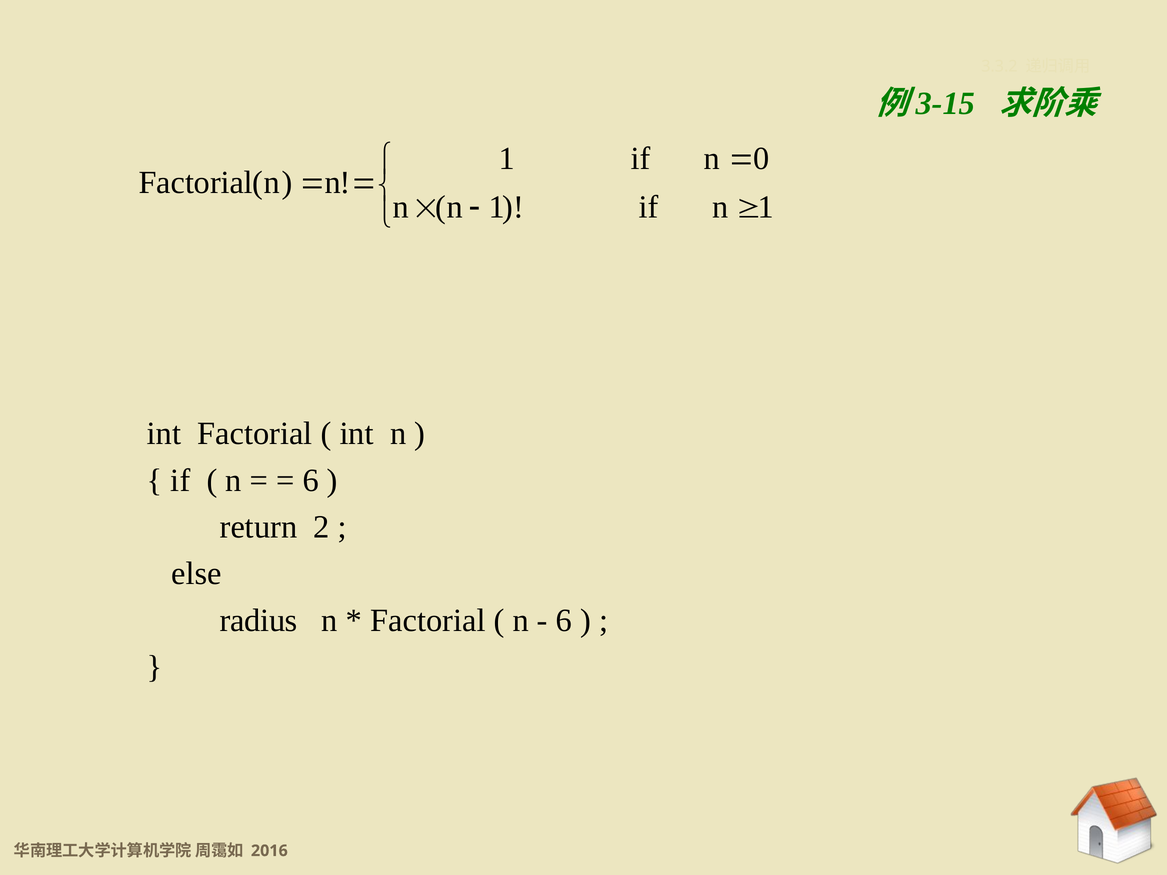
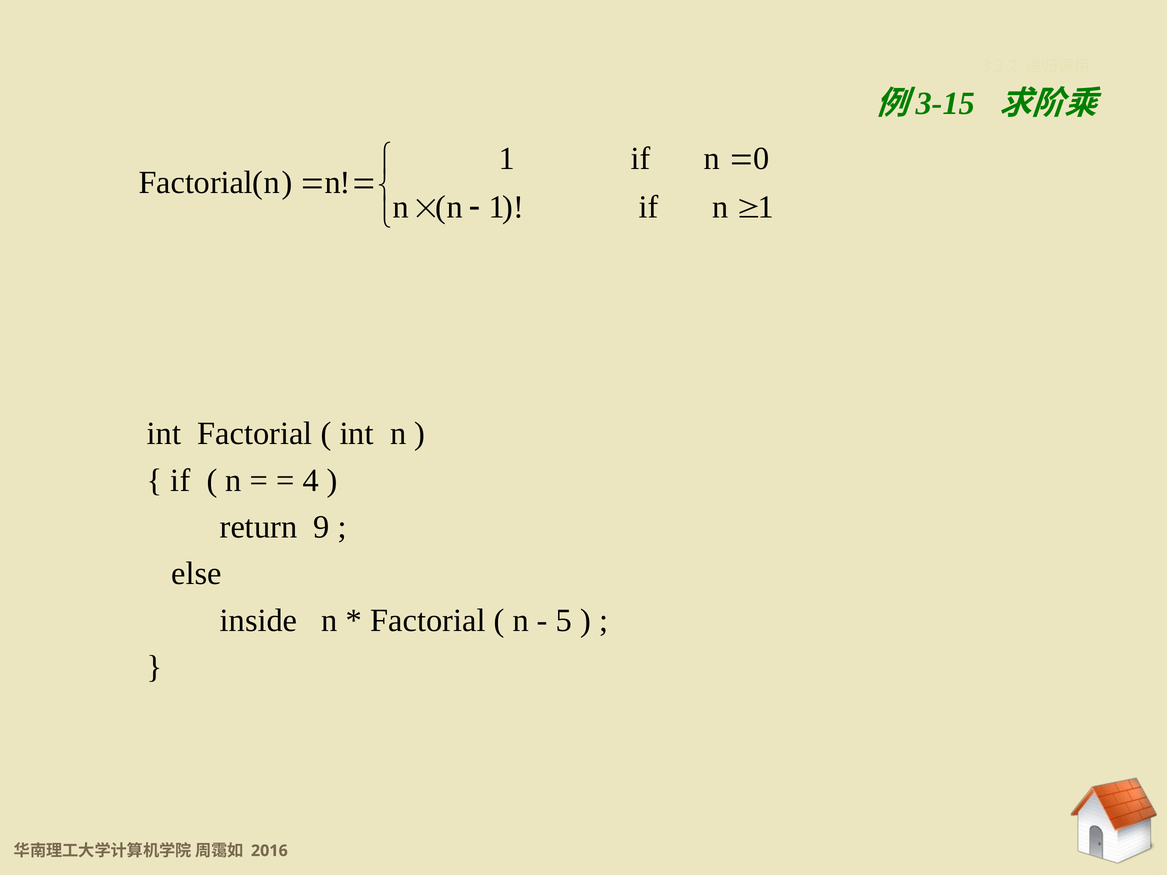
6: 6 -> 4 (311, 480)
2: 2 -> 9 (322, 527)
radius: radius -> inside (259, 621)
6: 6 -> 5 (564, 621)
